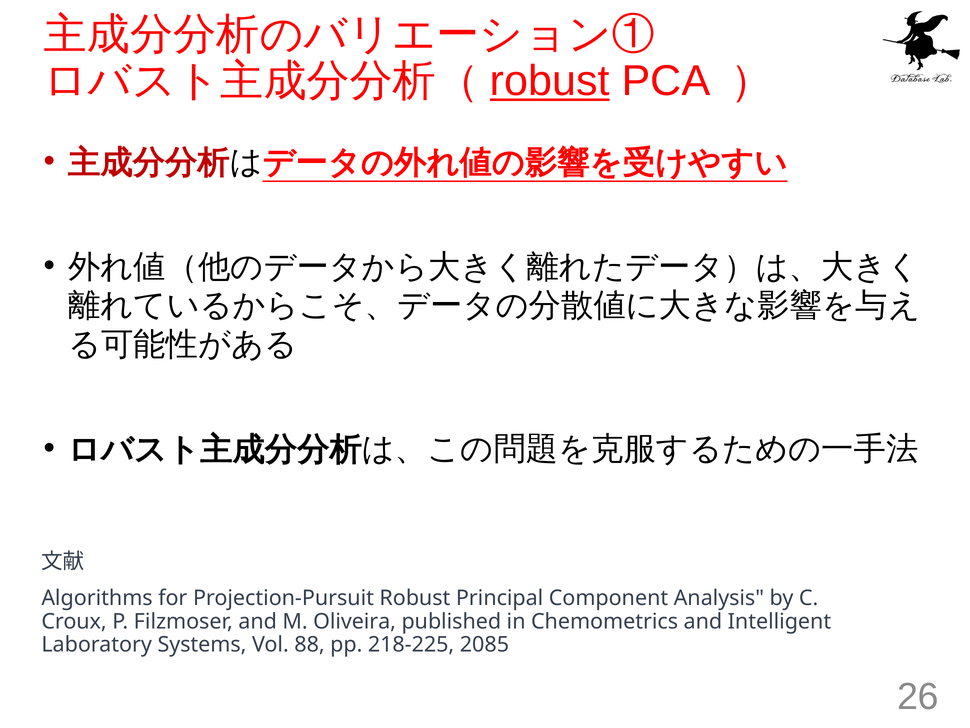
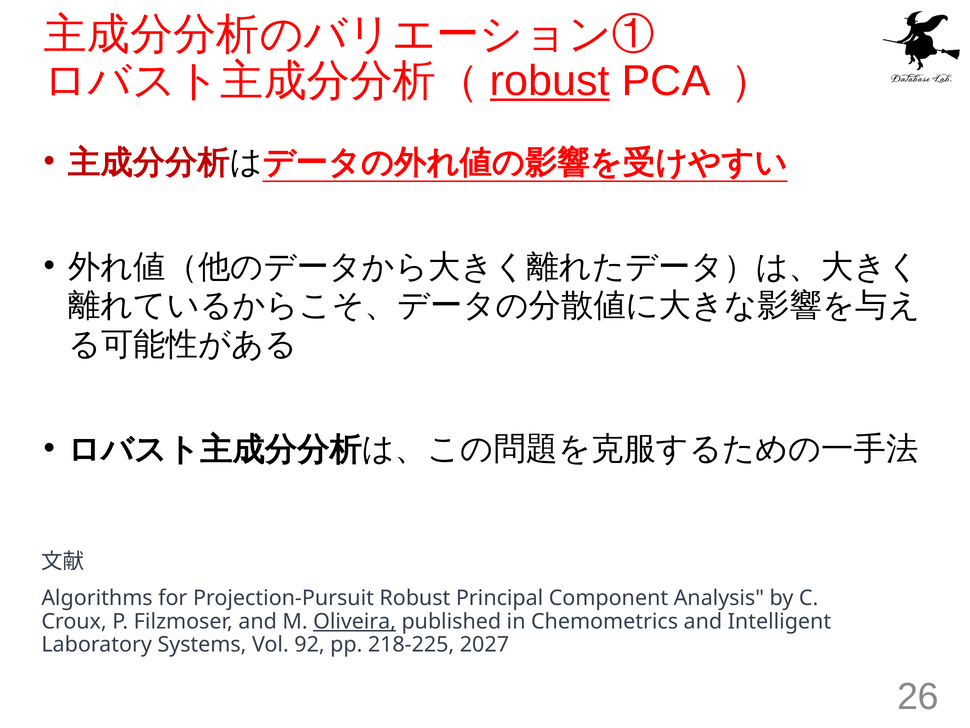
Oliveira underline: none -> present (355, 621)
88: 88 -> 92 (310, 644)
2085: 2085 -> 2027 (484, 644)
